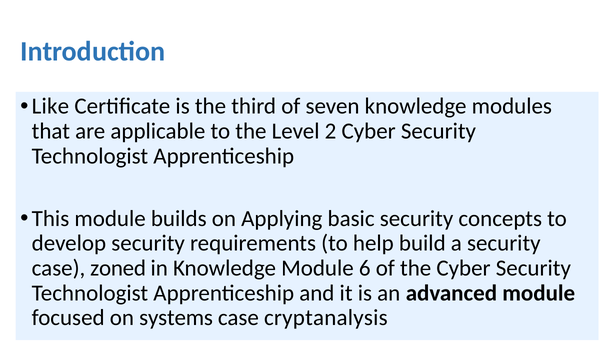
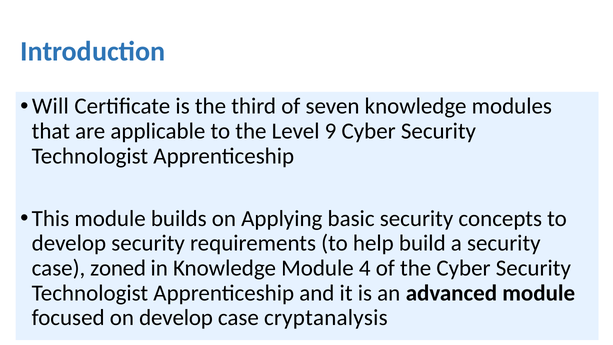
Like: Like -> Will (50, 106)
2: 2 -> 9 (331, 131)
6: 6 -> 4 (365, 268)
on systems: systems -> develop (176, 318)
